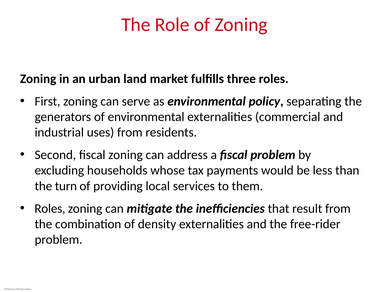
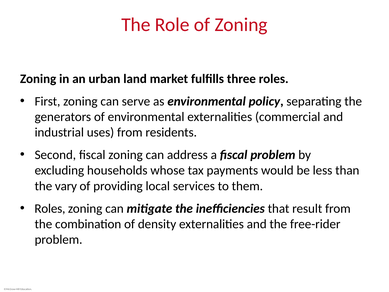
turn: turn -> vary (66, 186)
